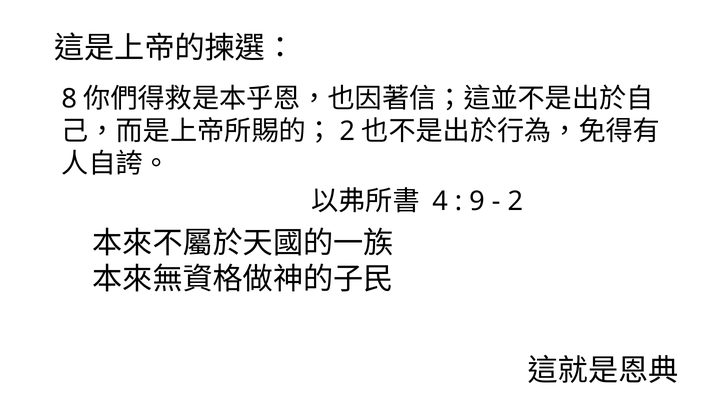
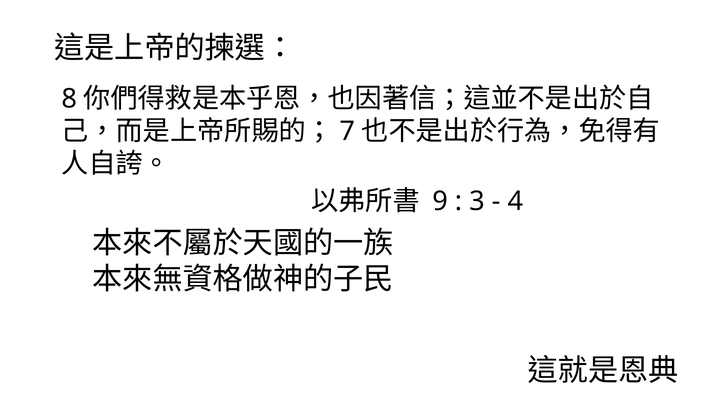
2: 2 -> 7 (347, 131)
4: 4 -> 9 (440, 201)
9: 9 -> 3 (477, 201)
2: 2 -> 4 (515, 201)
